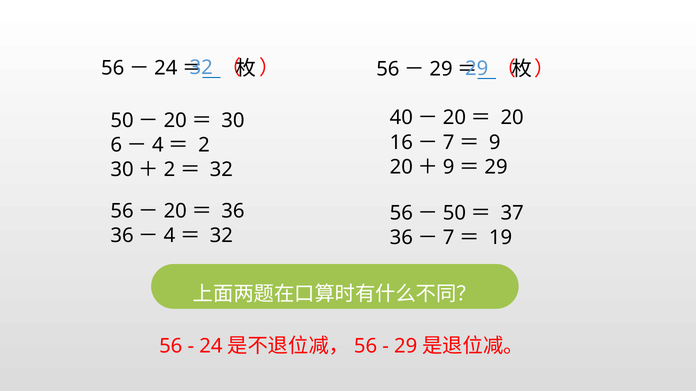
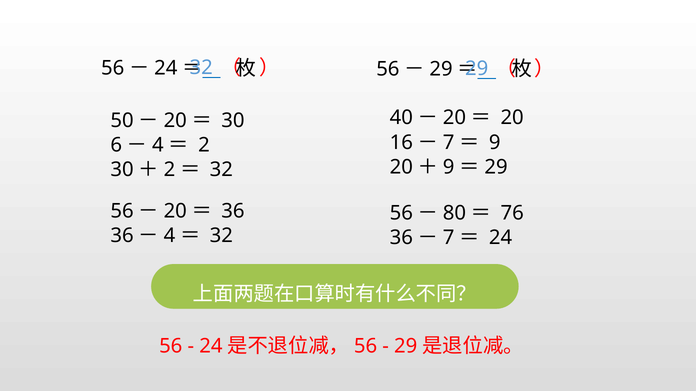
50: 50 -> 80 (454, 213)
37: 37 -> 76 (512, 213)
19: 19 -> 24 (501, 238)
